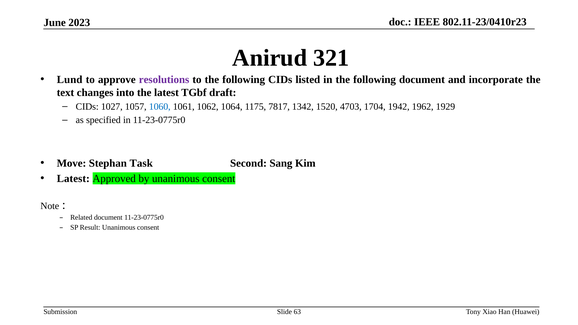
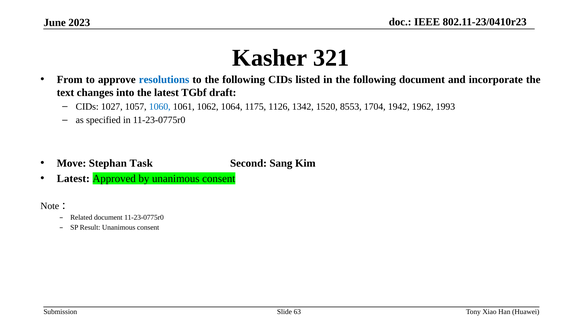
Anirud: Anirud -> Kasher (270, 58)
Lund: Lund -> From (70, 80)
resolutions colour: purple -> blue (164, 80)
7817: 7817 -> 1126 (279, 107)
4703: 4703 -> 8553 (351, 107)
1929: 1929 -> 1993 (445, 107)
